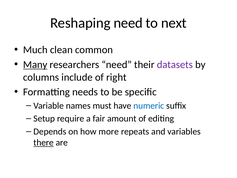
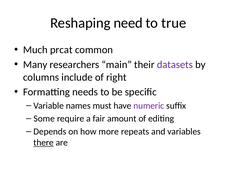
next: next -> true (174, 23)
clean: clean -> prcat (61, 50)
Many underline: present -> none (35, 64)
researchers need: need -> main (117, 64)
numeric colour: blue -> purple (149, 105)
Setup: Setup -> Some (44, 118)
